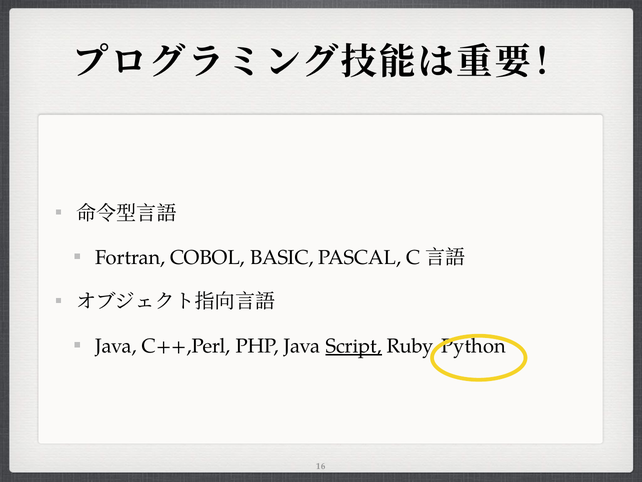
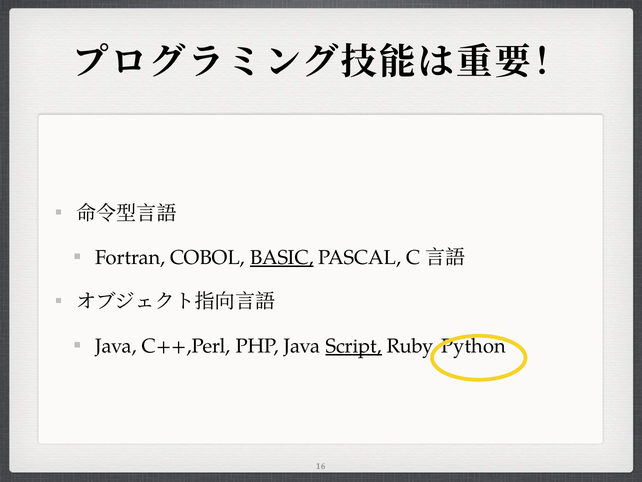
BASIC underline: none -> present (282, 257)
